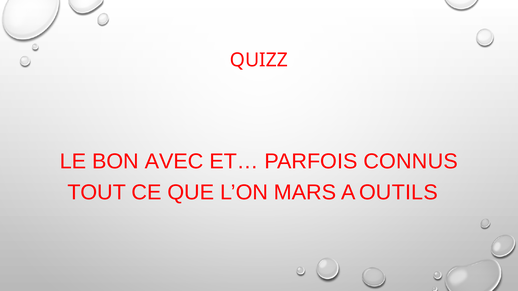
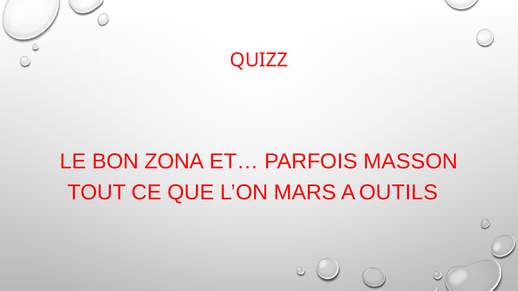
AVEC: AVEC -> ZONA (174, 161)
CONNUS: CONNUS -> MASSON (411, 161)
